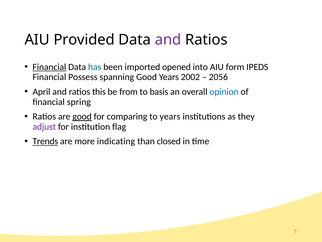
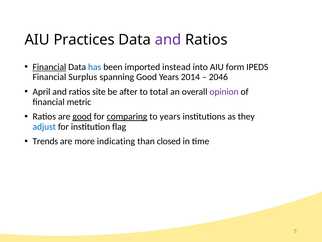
Provided: Provided -> Practices (84, 40)
opened: opened -> instead (176, 67)
Possess: Possess -> Surplus (83, 77)
2002: 2002 -> 2014 (190, 77)
2056: 2056 -> 2046 (218, 77)
this: this -> site (99, 92)
from: from -> after (128, 92)
basis: basis -> total (159, 92)
opinion colour: blue -> purple (224, 92)
spring: spring -> metric (79, 102)
comparing underline: none -> present (127, 116)
adjust colour: purple -> blue (44, 126)
Trends underline: present -> none (45, 141)
